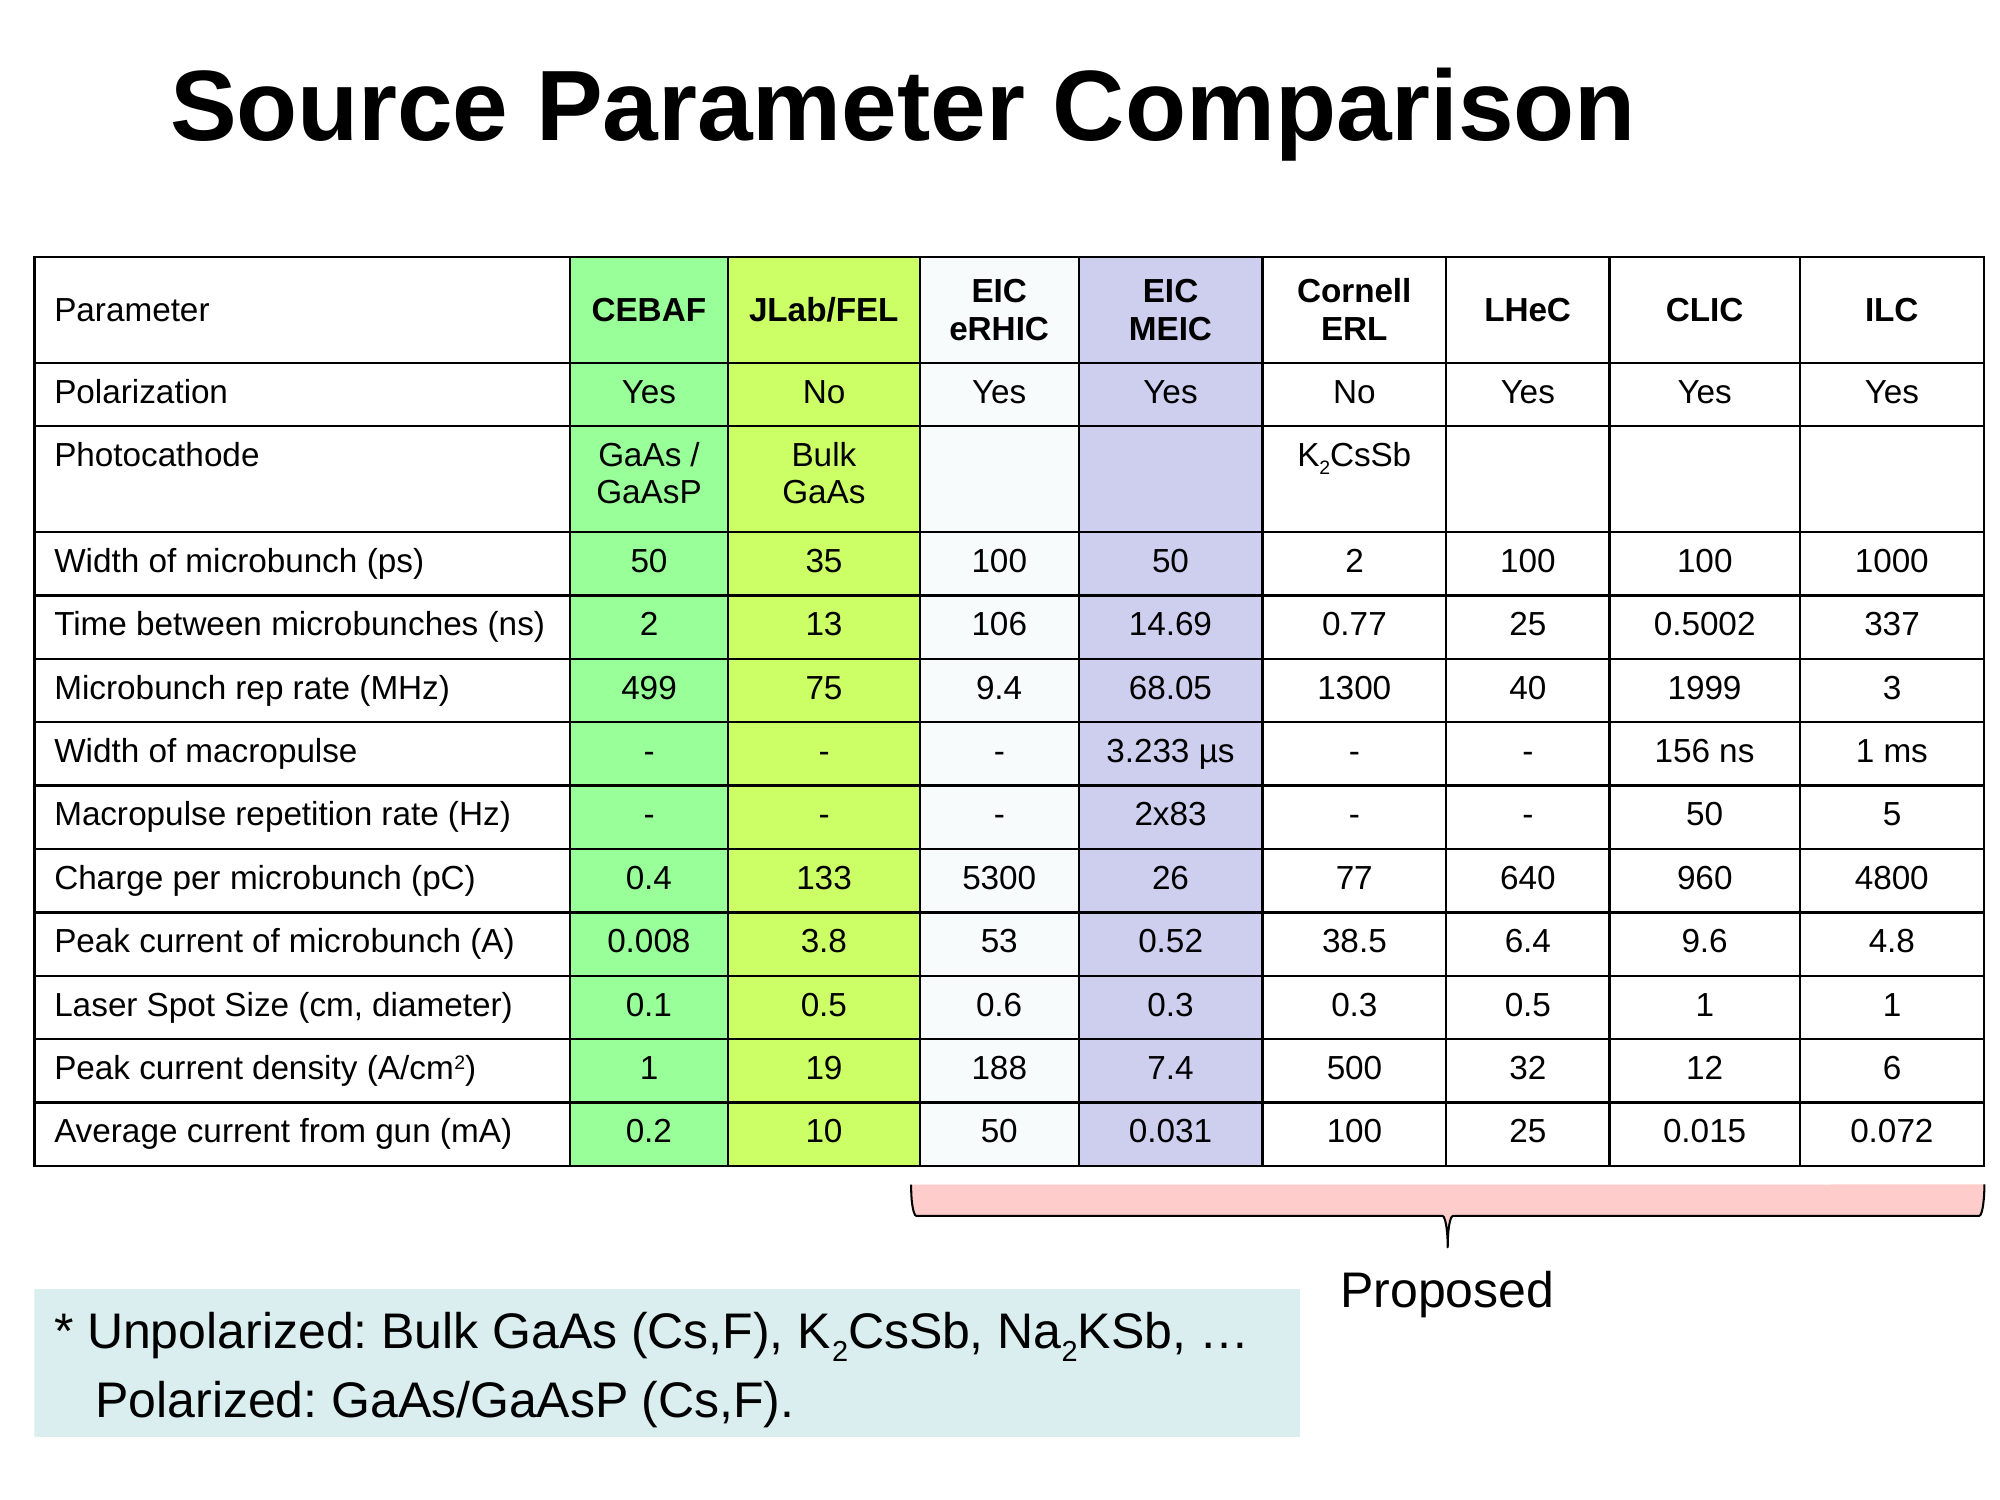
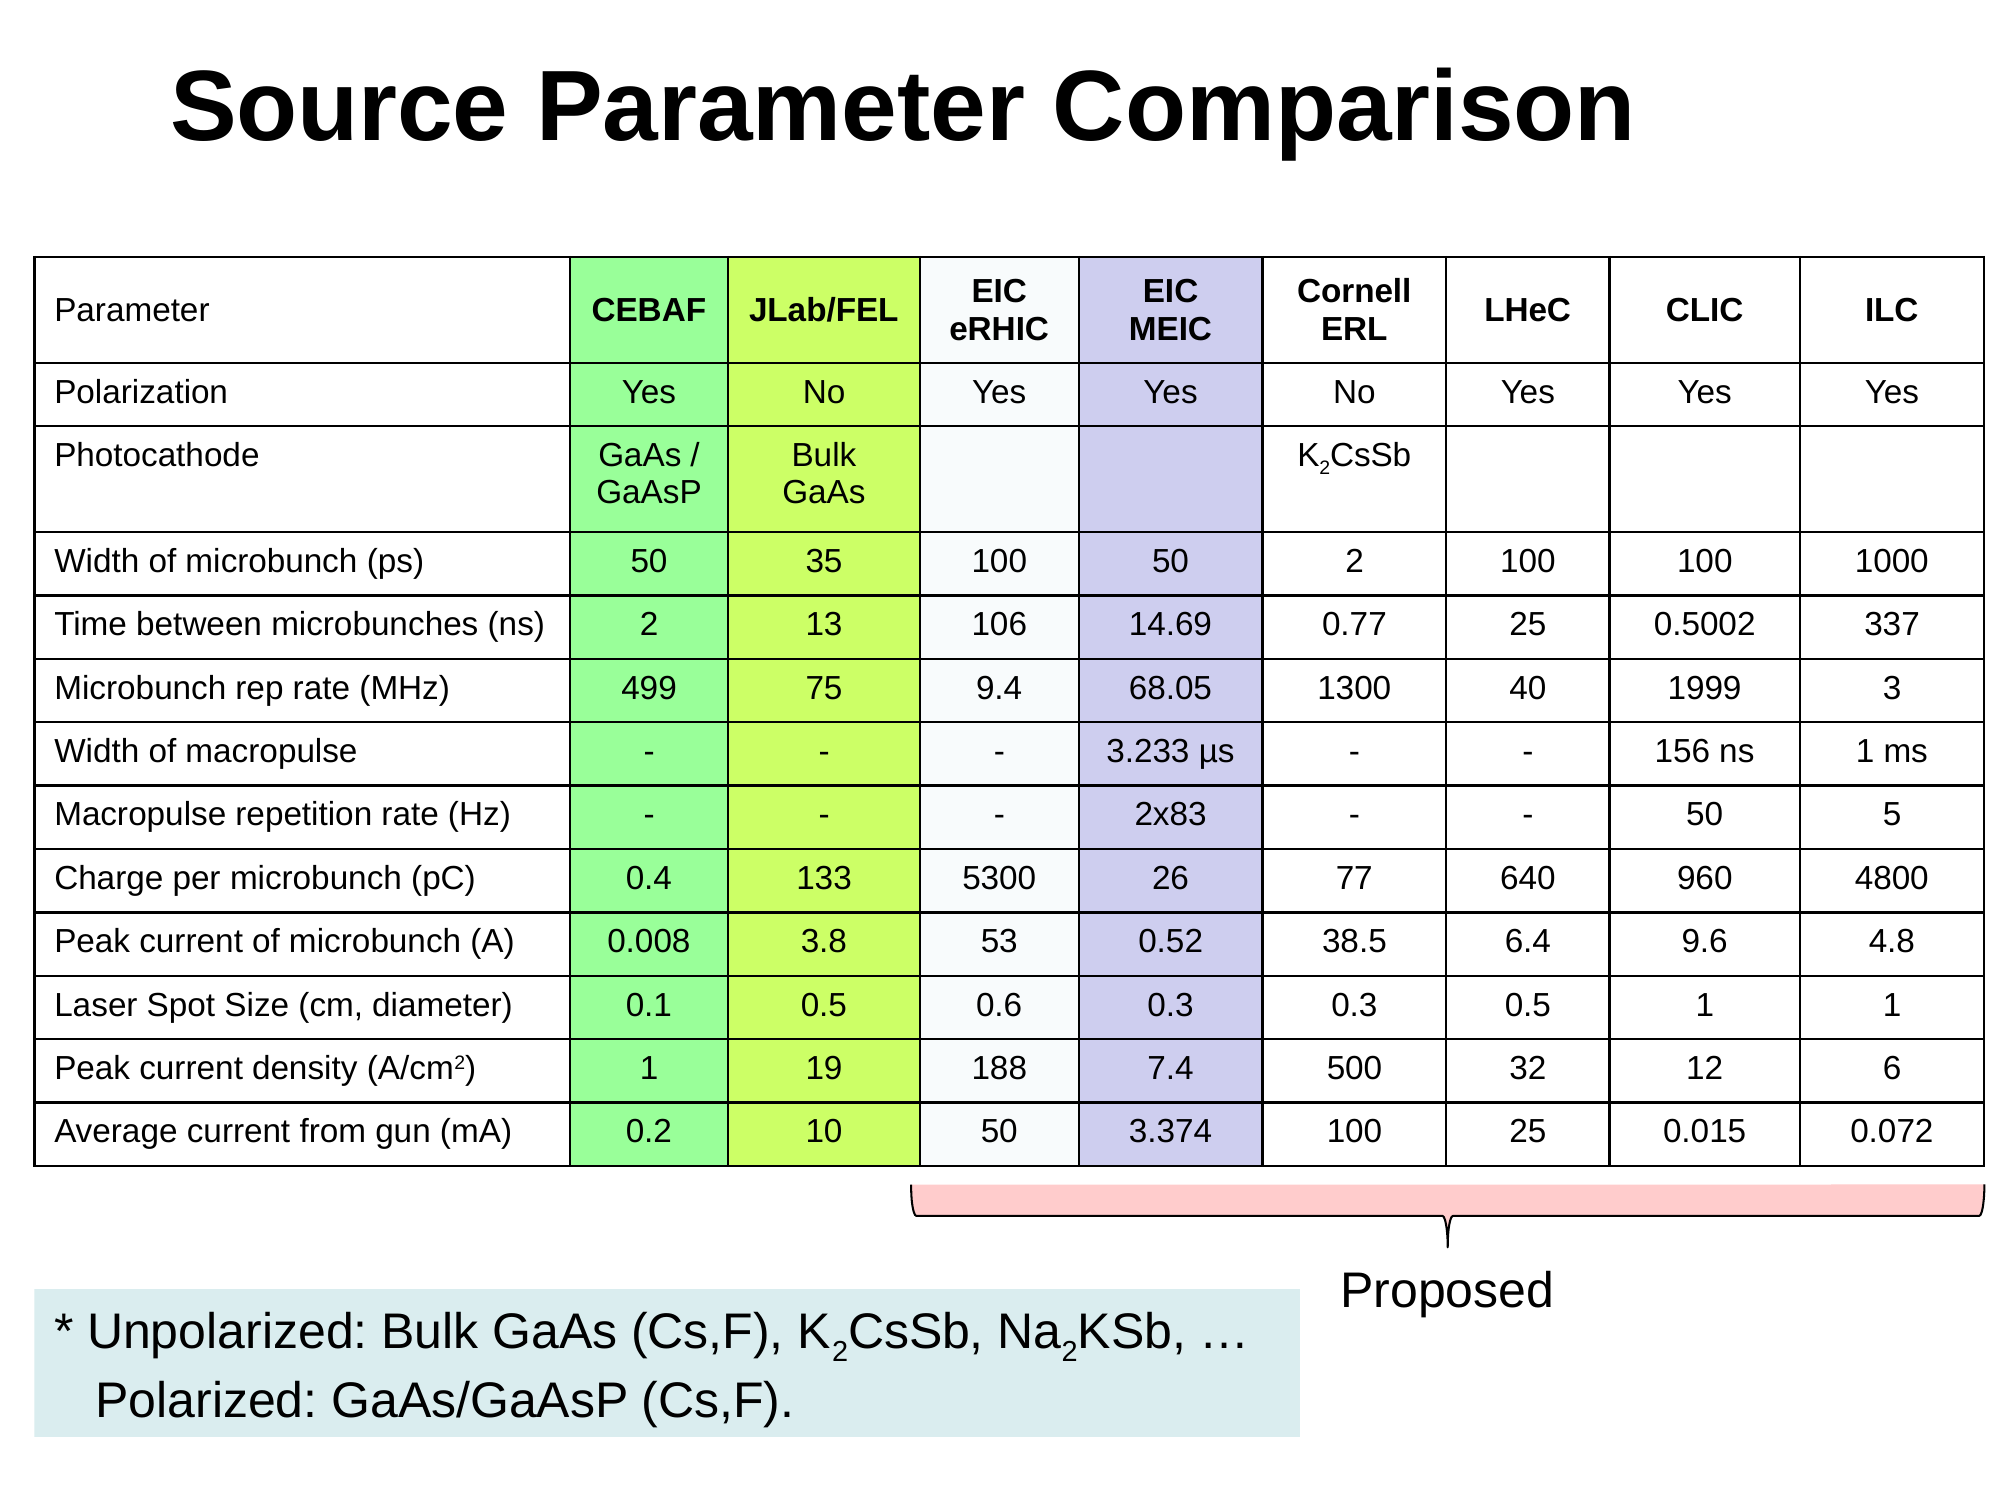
0.031: 0.031 -> 3.374 (1171, 1132)
